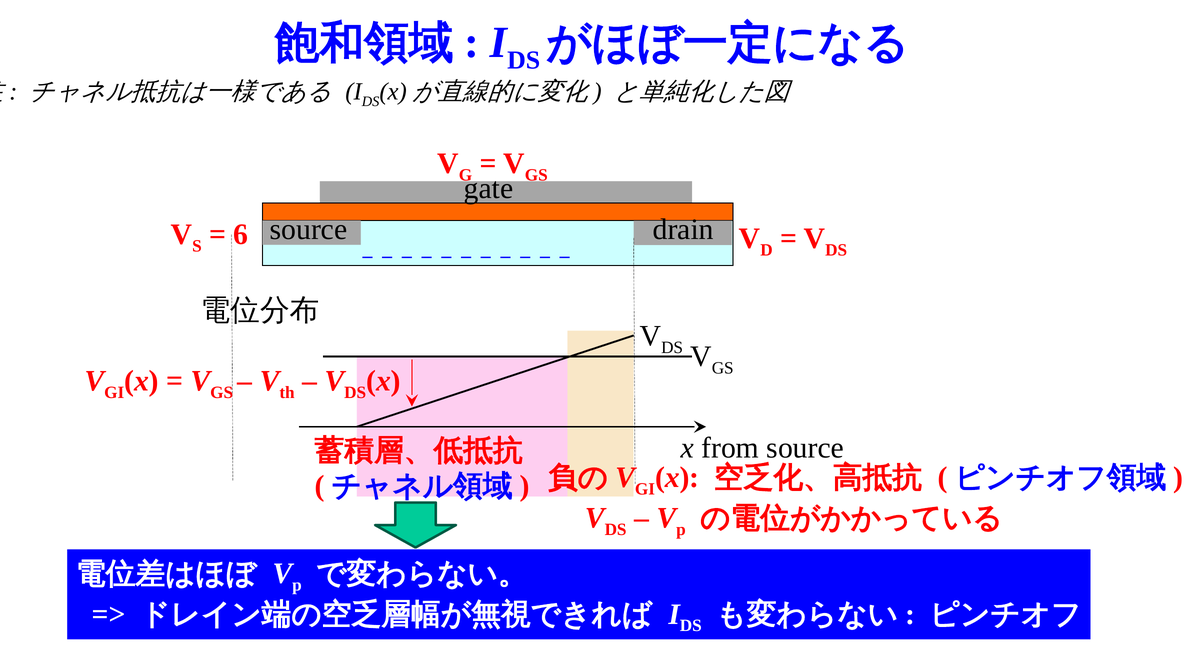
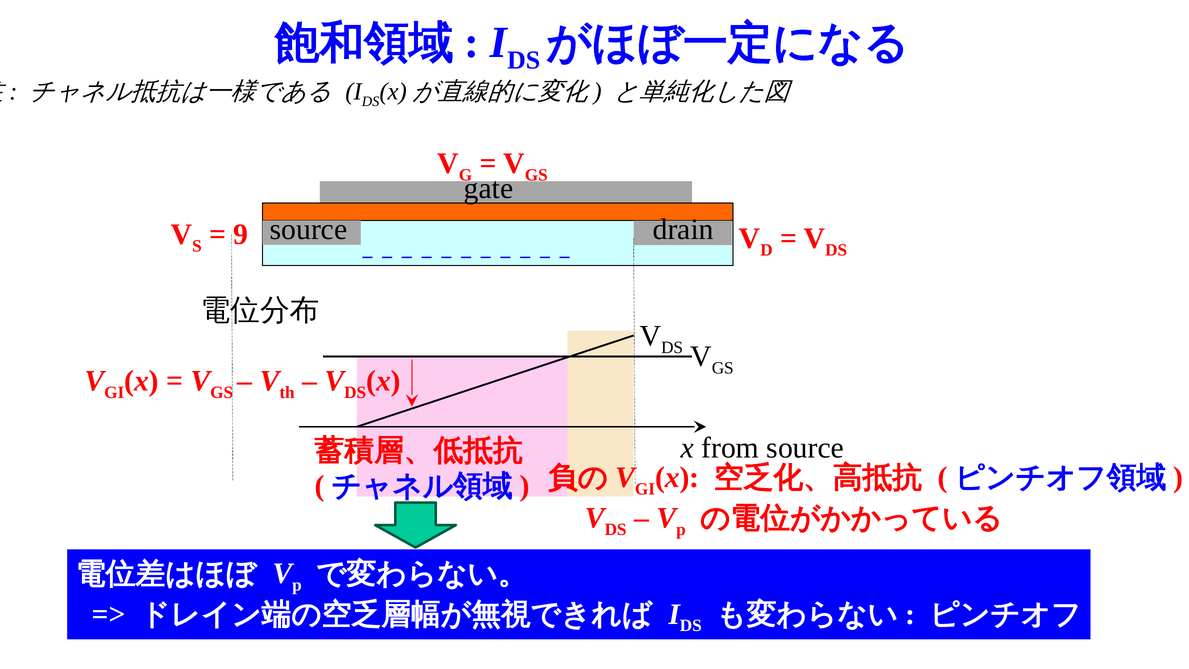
6: 6 -> 9 (241, 234)
